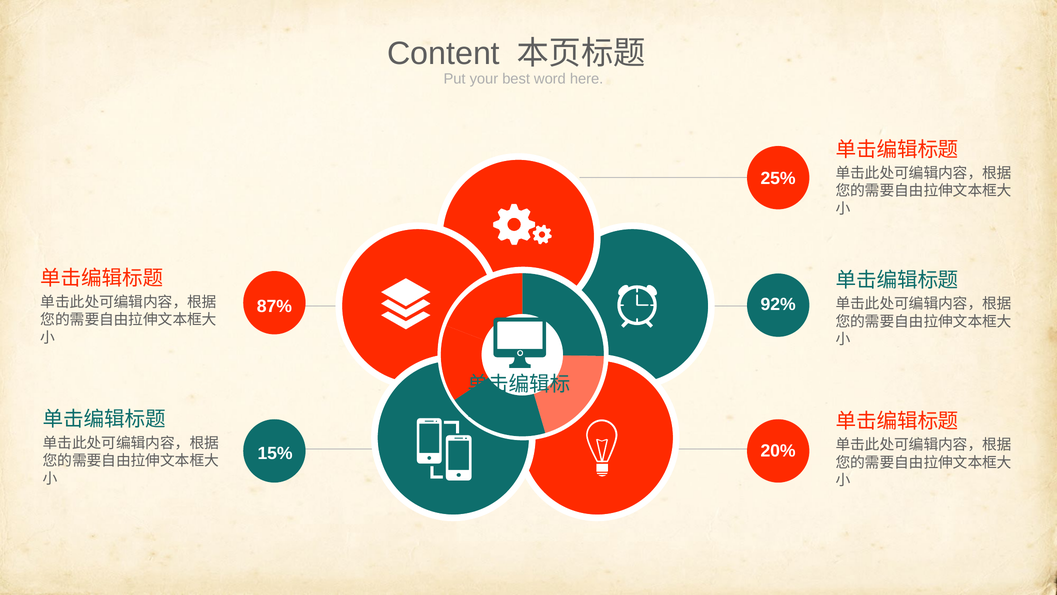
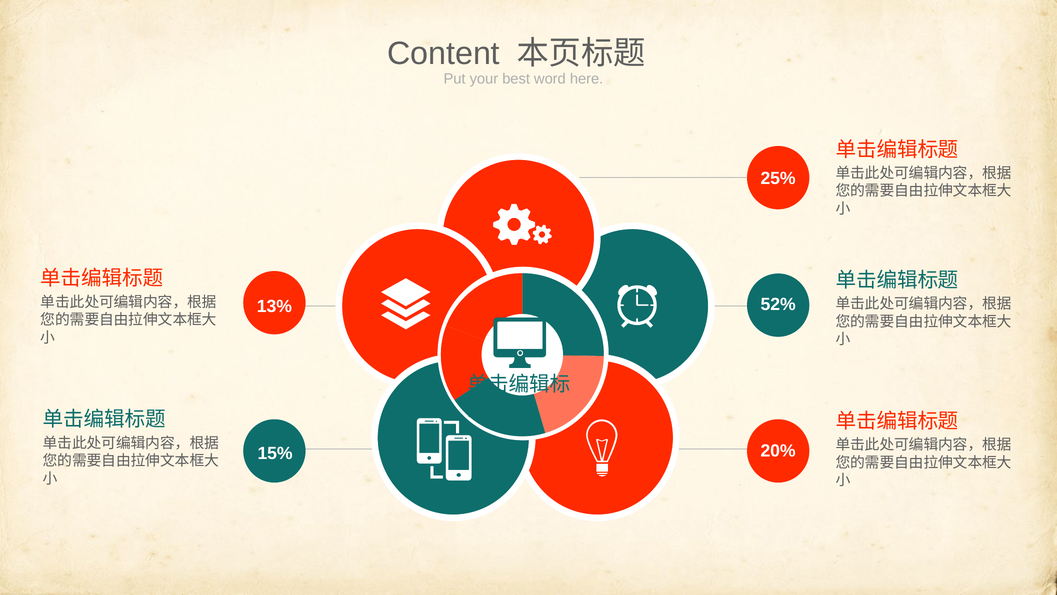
92%: 92% -> 52% (778, 304)
87%: 87% -> 13% (274, 306)
